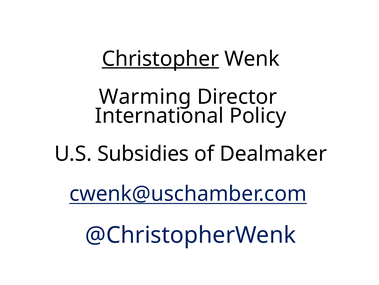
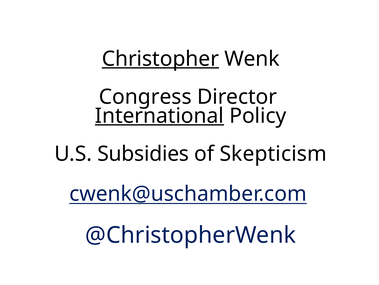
Warming: Warming -> Congress (145, 97)
International underline: none -> present (159, 116)
Dealmaker: Dealmaker -> Skepticism (273, 153)
